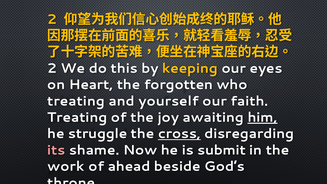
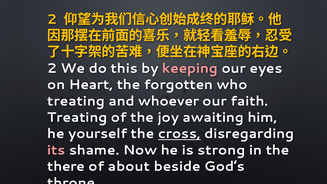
keeping colour: yellow -> pink (190, 68)
yourself: yourself -> whoever (169, 101)
him underline: present -> none (262, 117)
struggle: struggle -> yourself (98, 134)
submit: submit -> strong (221, 150)
work: work -> there (66, 166)
ahead: ahead -> about (129, 166)
